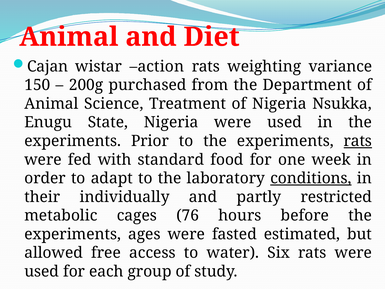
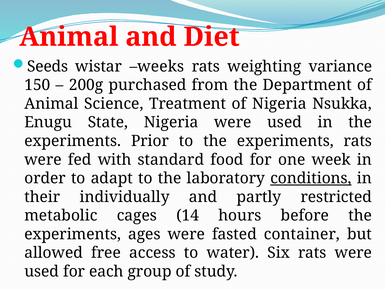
Cajan: Cajan -> Seeds (48, 66)
action: action -> weeks (157, 66)
rats underline: present -> none (358, 141)
76: 76 -> 14 (188, 215)
estimated: estimated -> container (302, 234)
